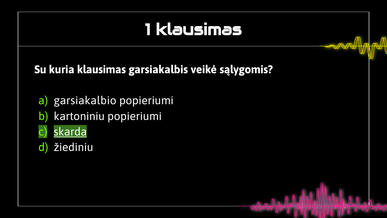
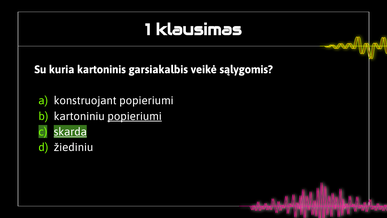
kuria klausimas: klausimas -> kartoninis (101, 69)
garsiakalbio: garsiakalbio -> konstruojant (85, 101)
popieriumi underline: none -> present (135, 116)
